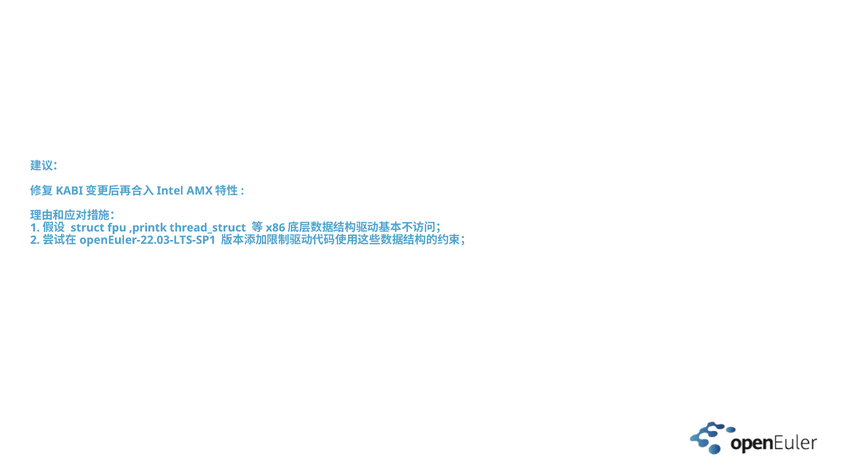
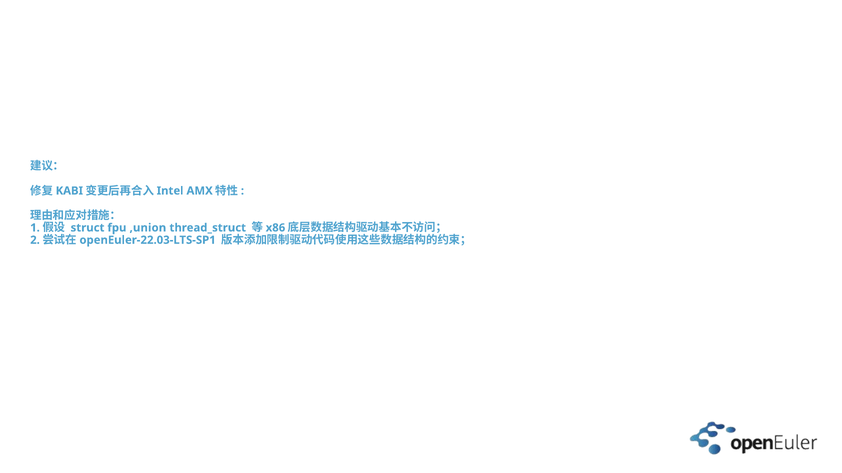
,printk: ,printk -> ,union (148, 228)
